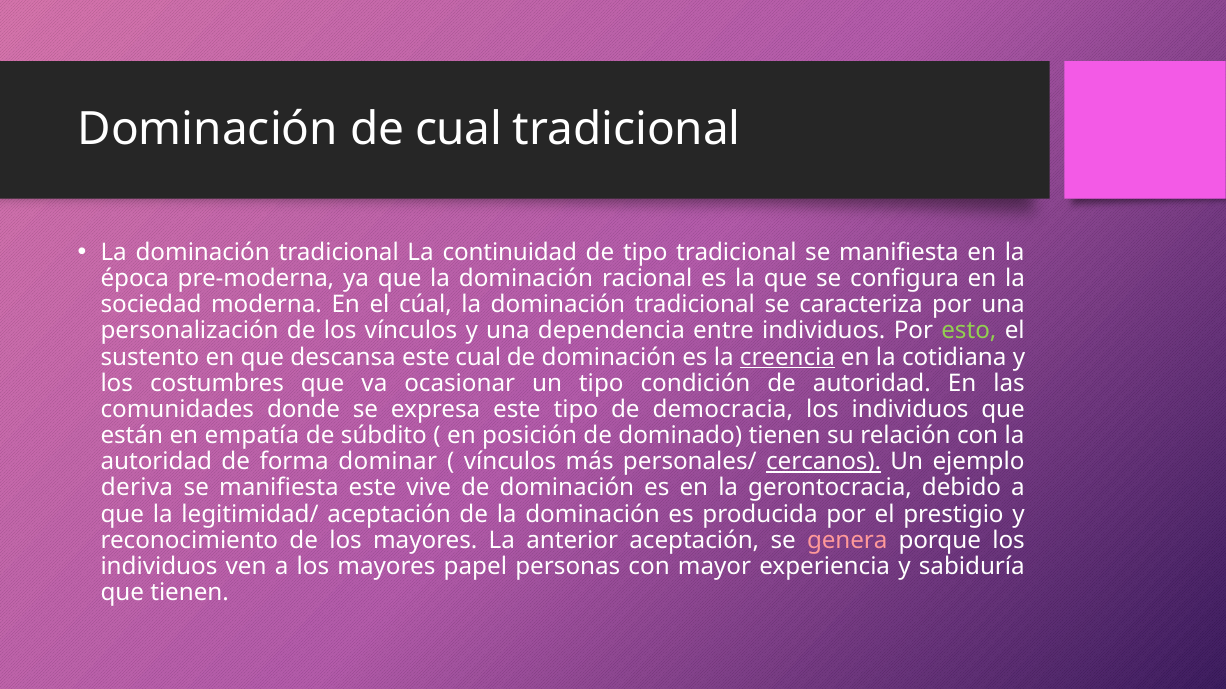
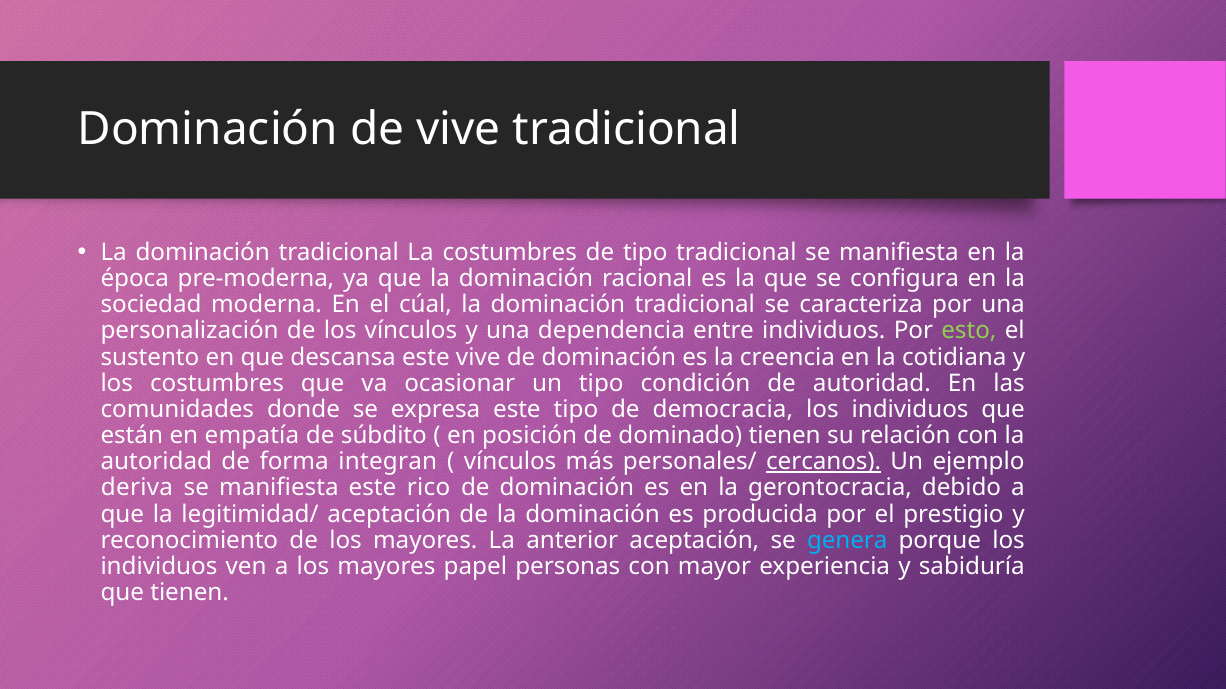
de cual: cual -> vive (458, 130)
La continuidad: continuidad -> costumbres (510, 253)
este cual: cual -> vive (478, 357)
creencia underline: present -> none (787, 357)
dominar: dominar -> integran (388, 462)
vive: vive -> rico (429, 488)
genera colour: pink -> light blue (847, 541)
